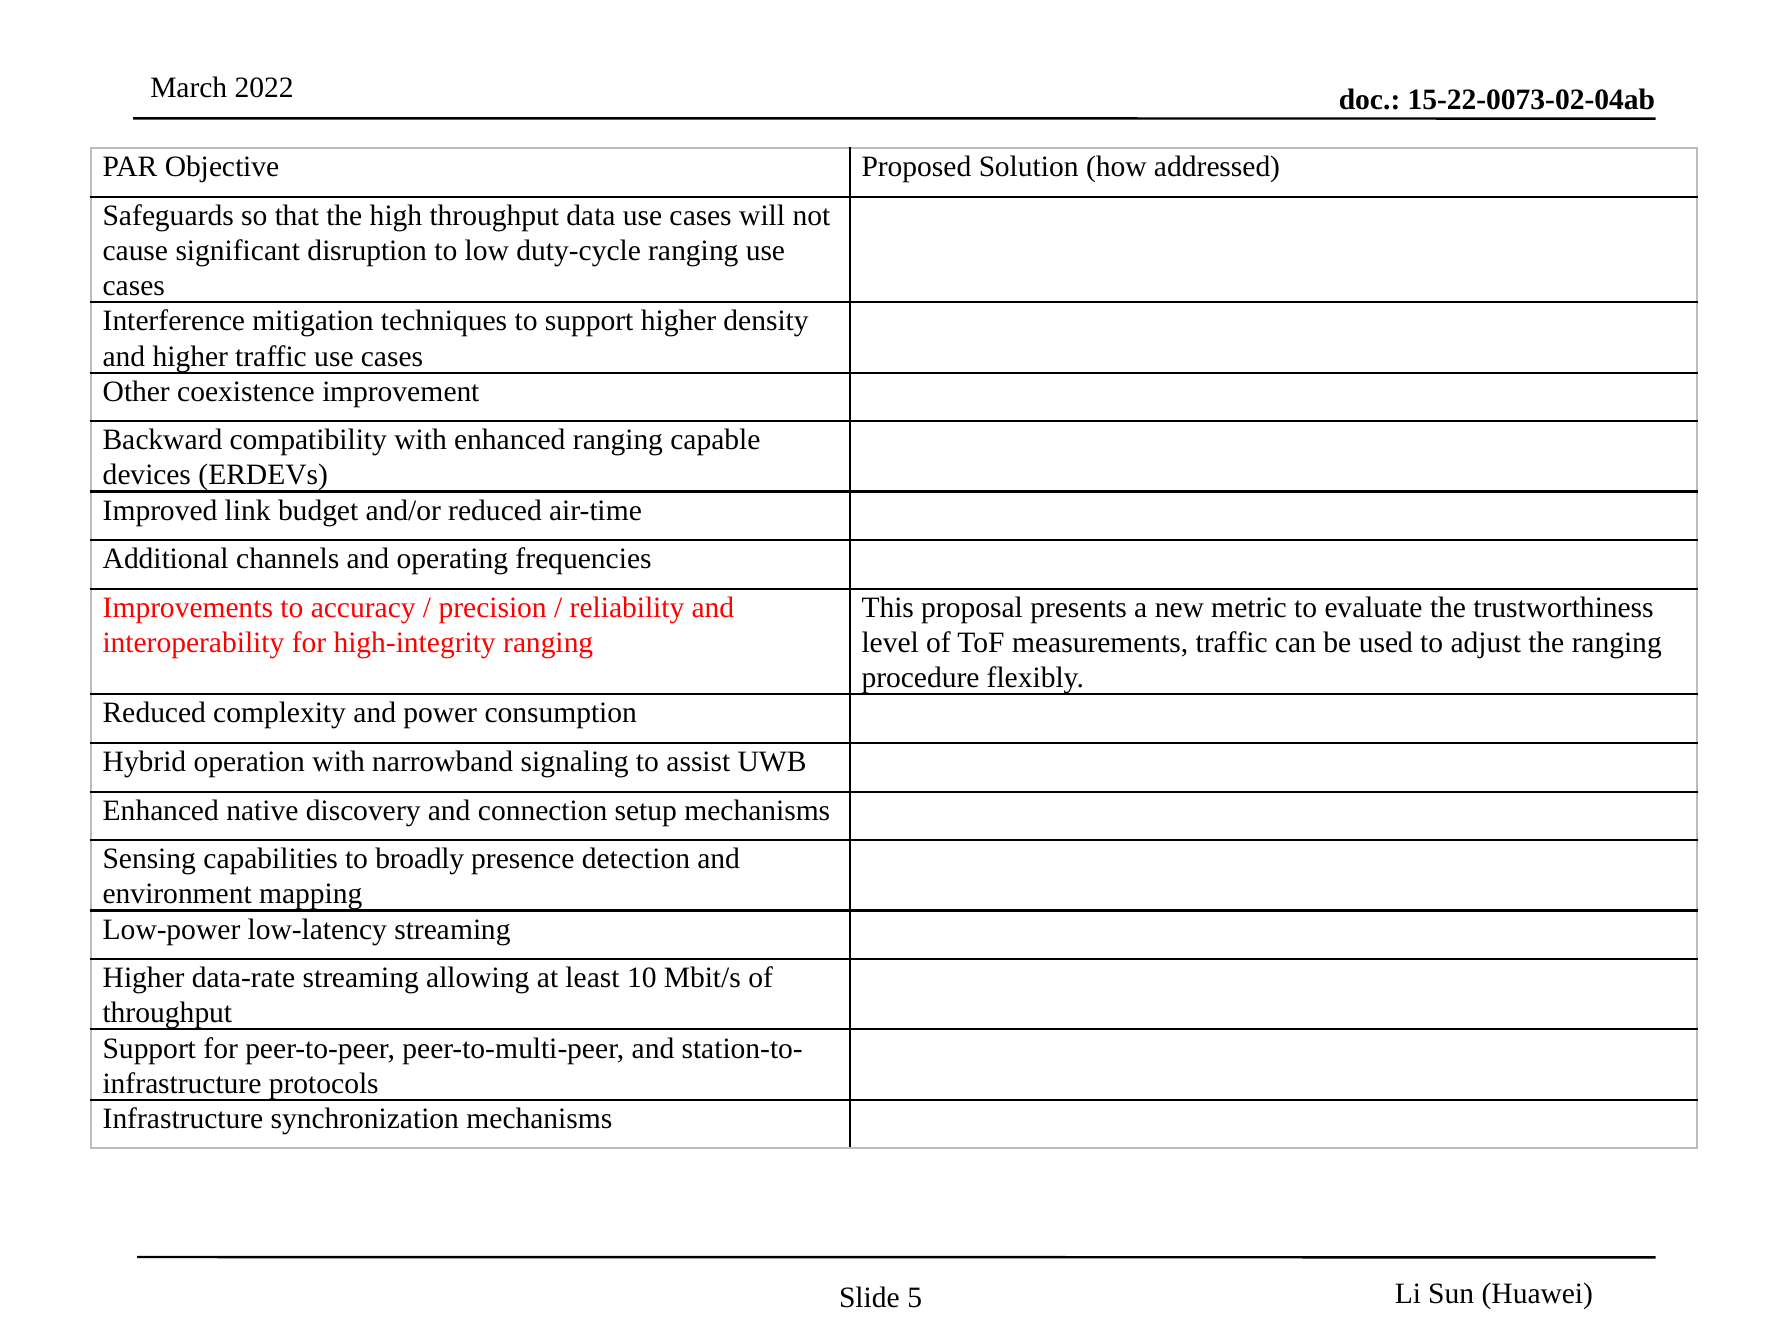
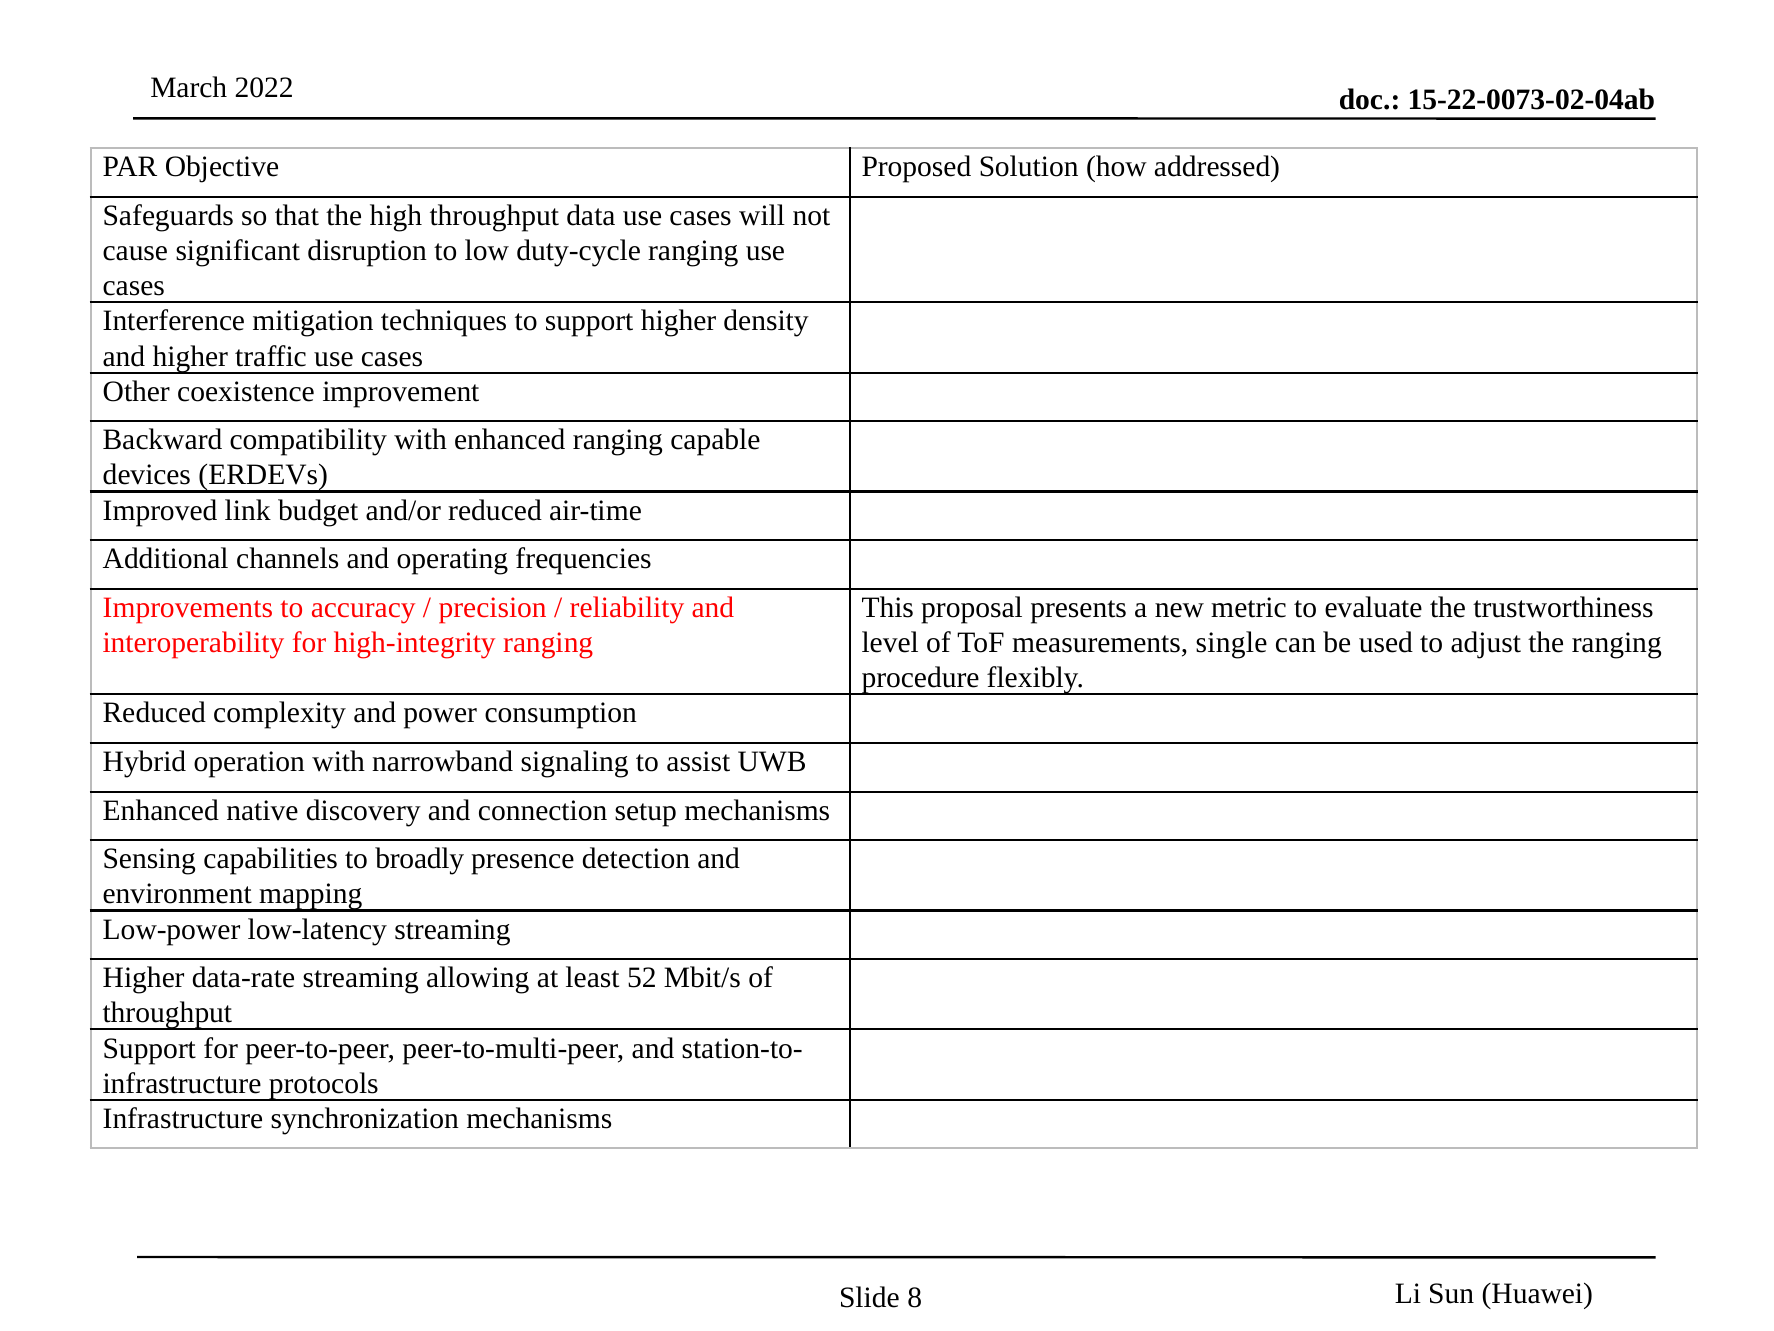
measurements traffic: traffic -> single (1231, 643)
10: 10 -> 52 (642, 978)
5: 5 -> 8 (915, 1297)
